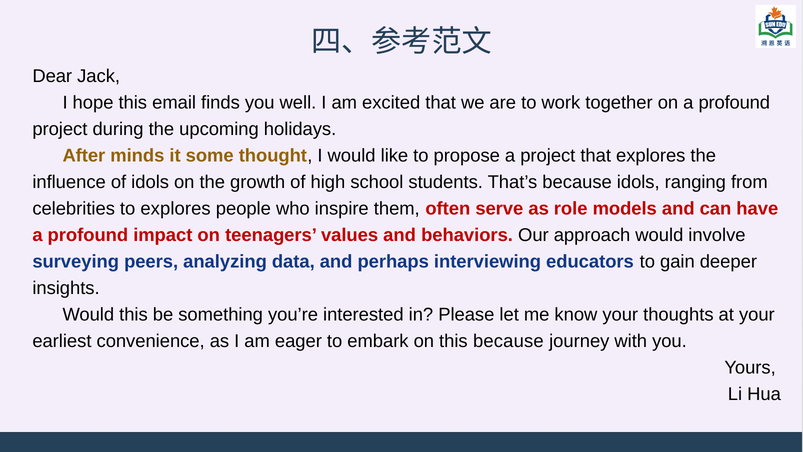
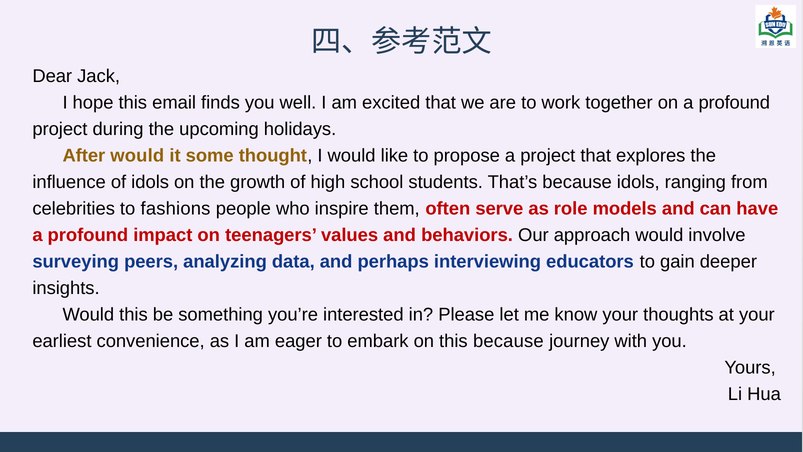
After minds: minds -> would (137, 155)
to explores: explores -> fashions (176, 208)
